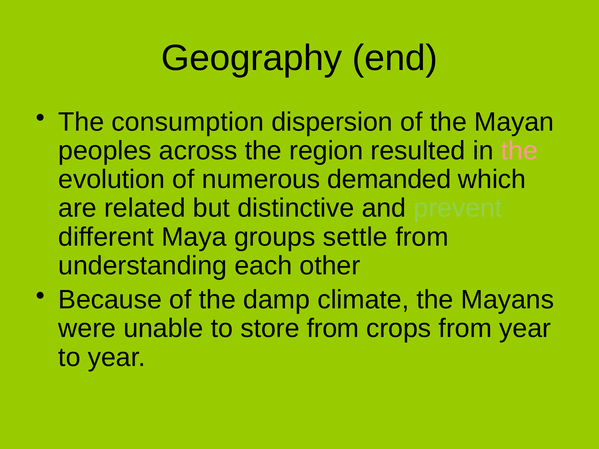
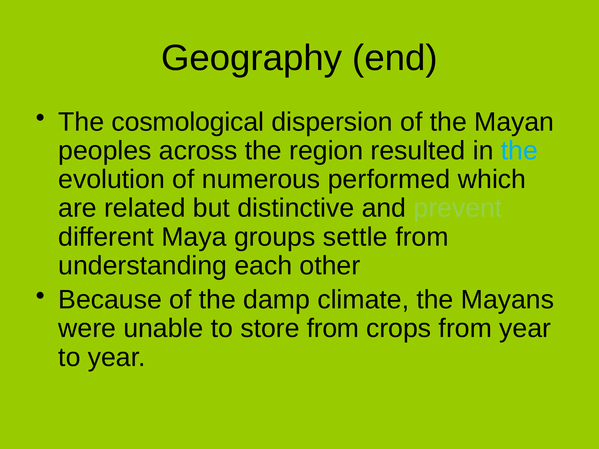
consumption: consumption -> cosmological (188, 122)
the colour: pink -> light blue (519, 151)
demanded: demanded -> performed (389, 180)
